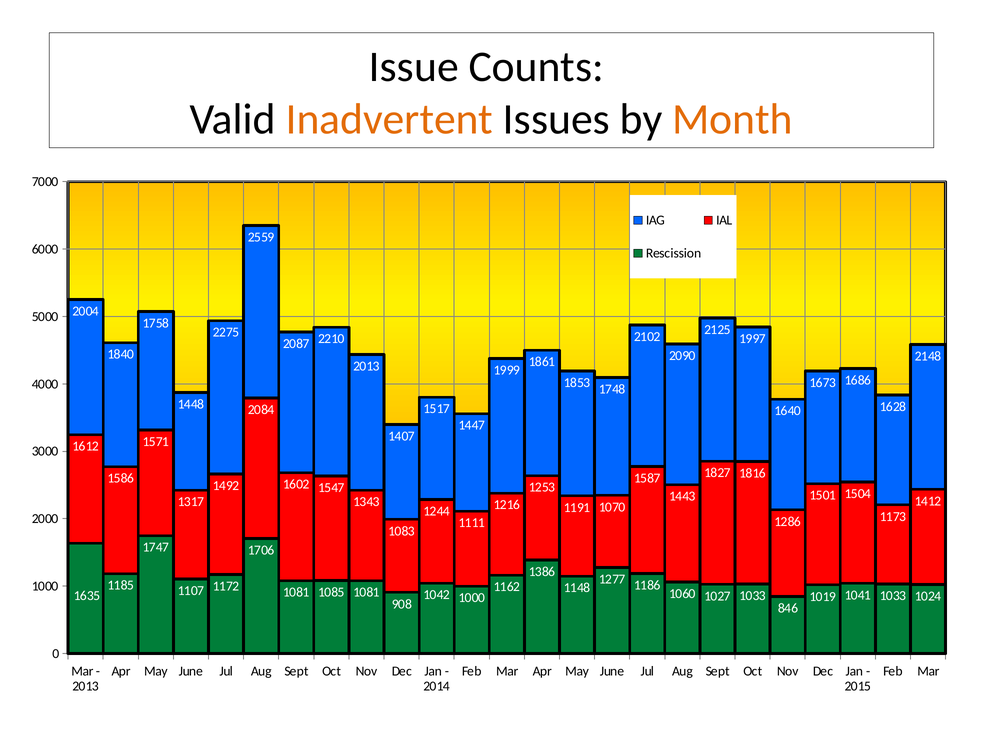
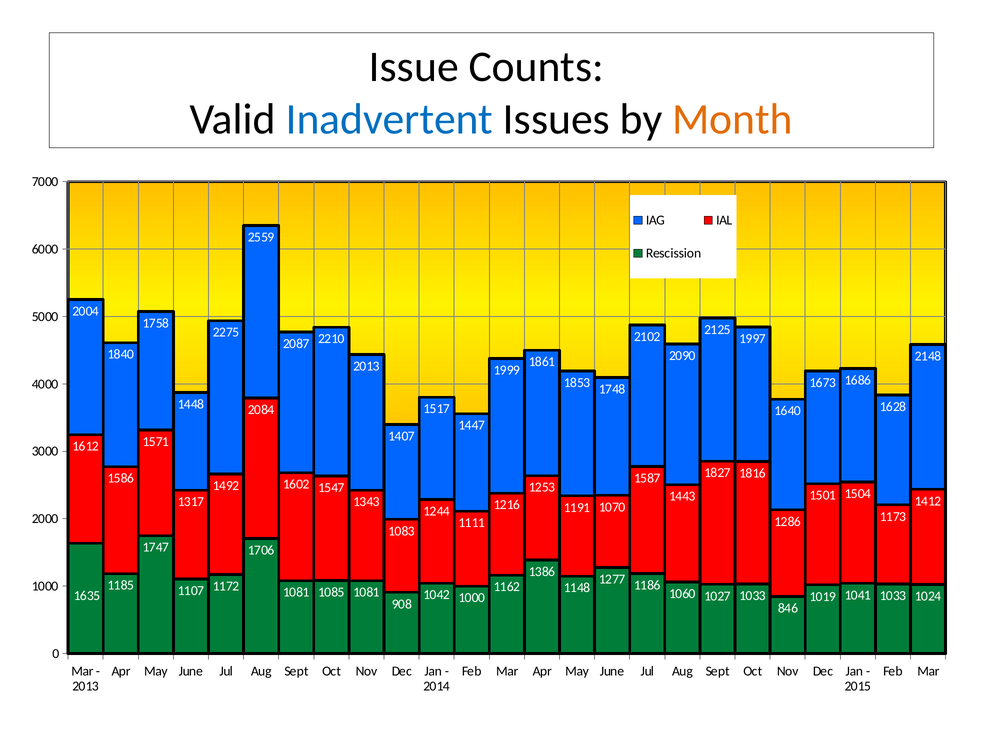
Inadvertent colour: orange -> blue (389, 119)
